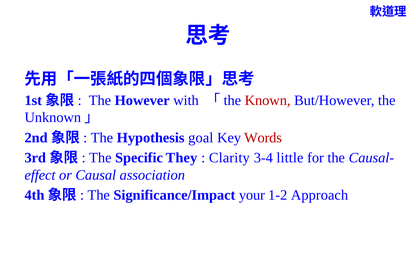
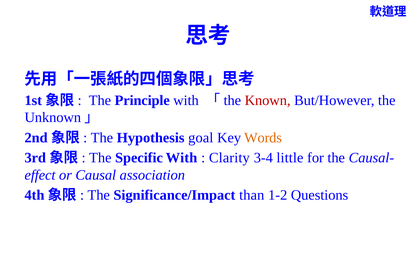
However: However -> Principle (142, 100)
Words colour: red -> orange (263, 138)
Specific They: They -> With (181, 158)
your: your -> than (252, 195)
Approach: Approach -> Questions (320, 195)
